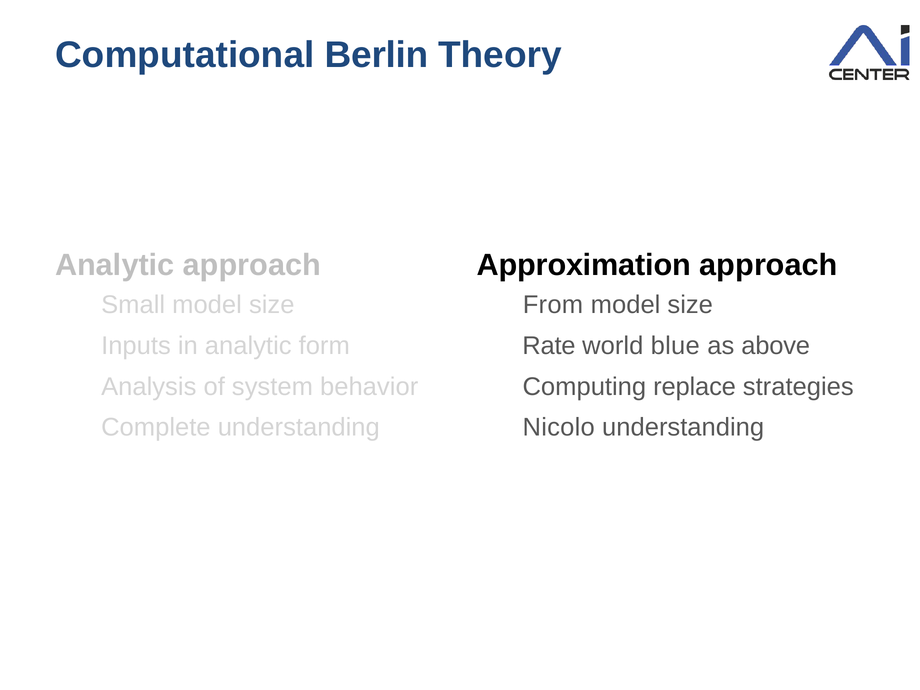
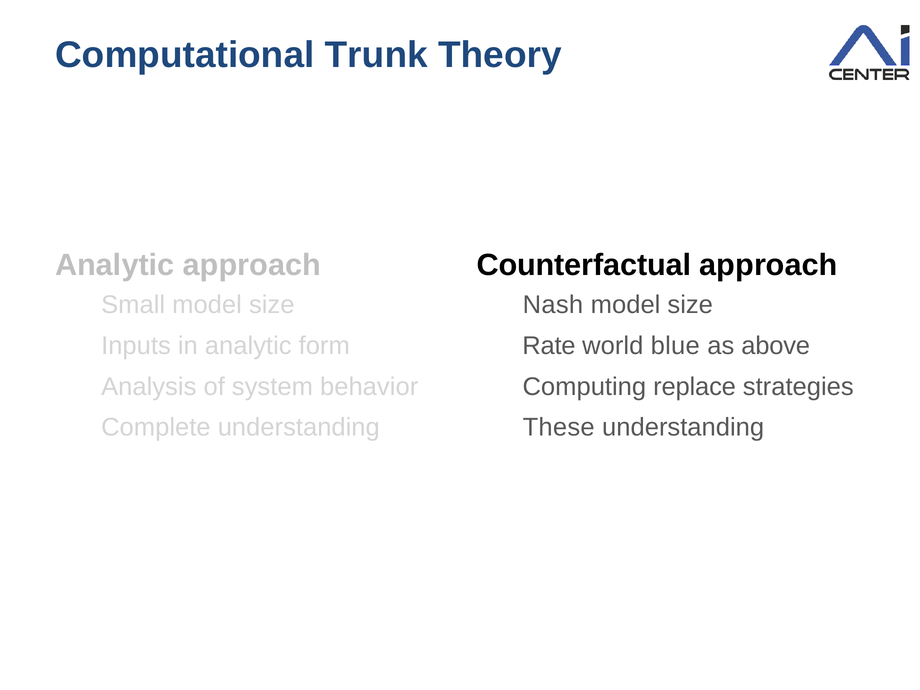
Berlin: Berlin -> Trunk (376, 55)
Approximation: Approximation -> Counterfactual (584, 265)
From: From -> Nash (553, 305)
Nicolo: Nicolo -> These (559, 427)
